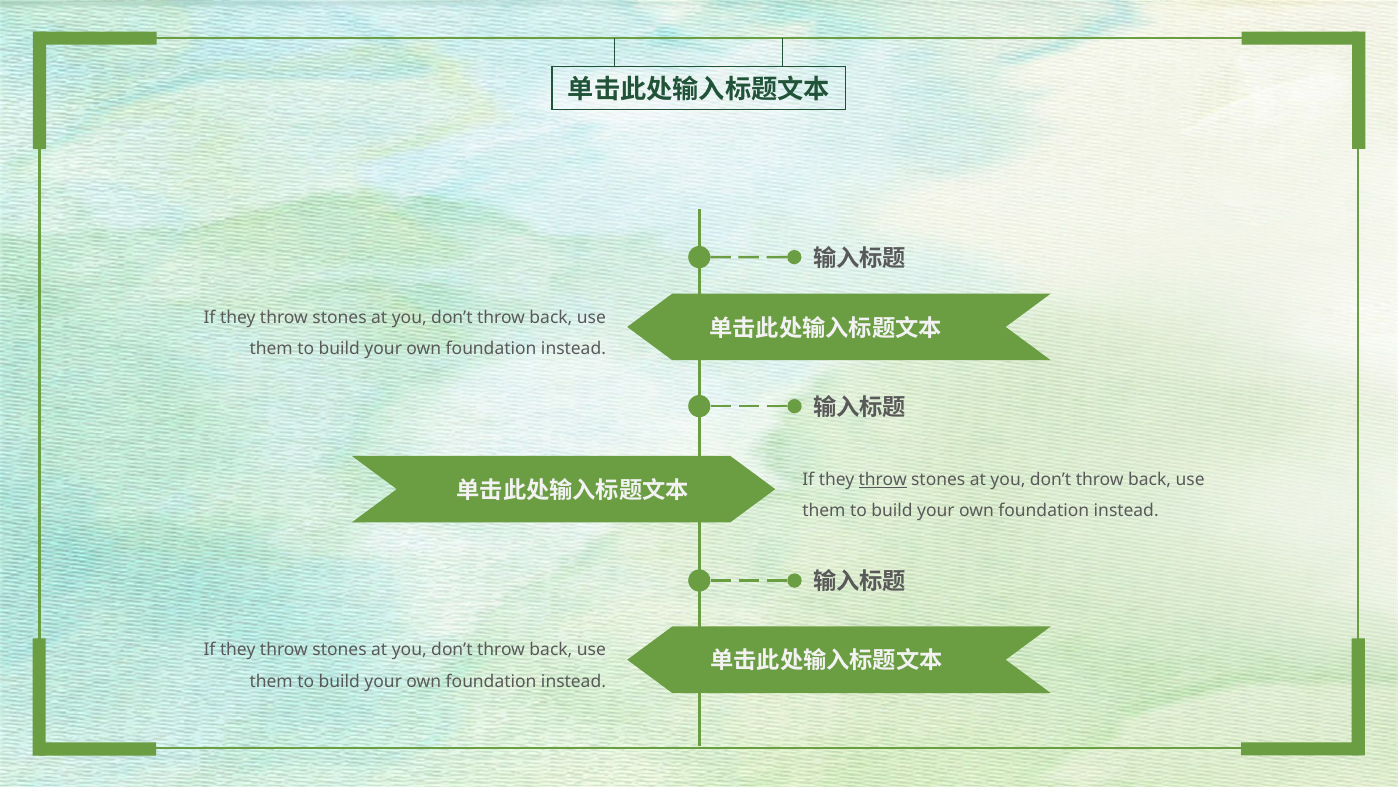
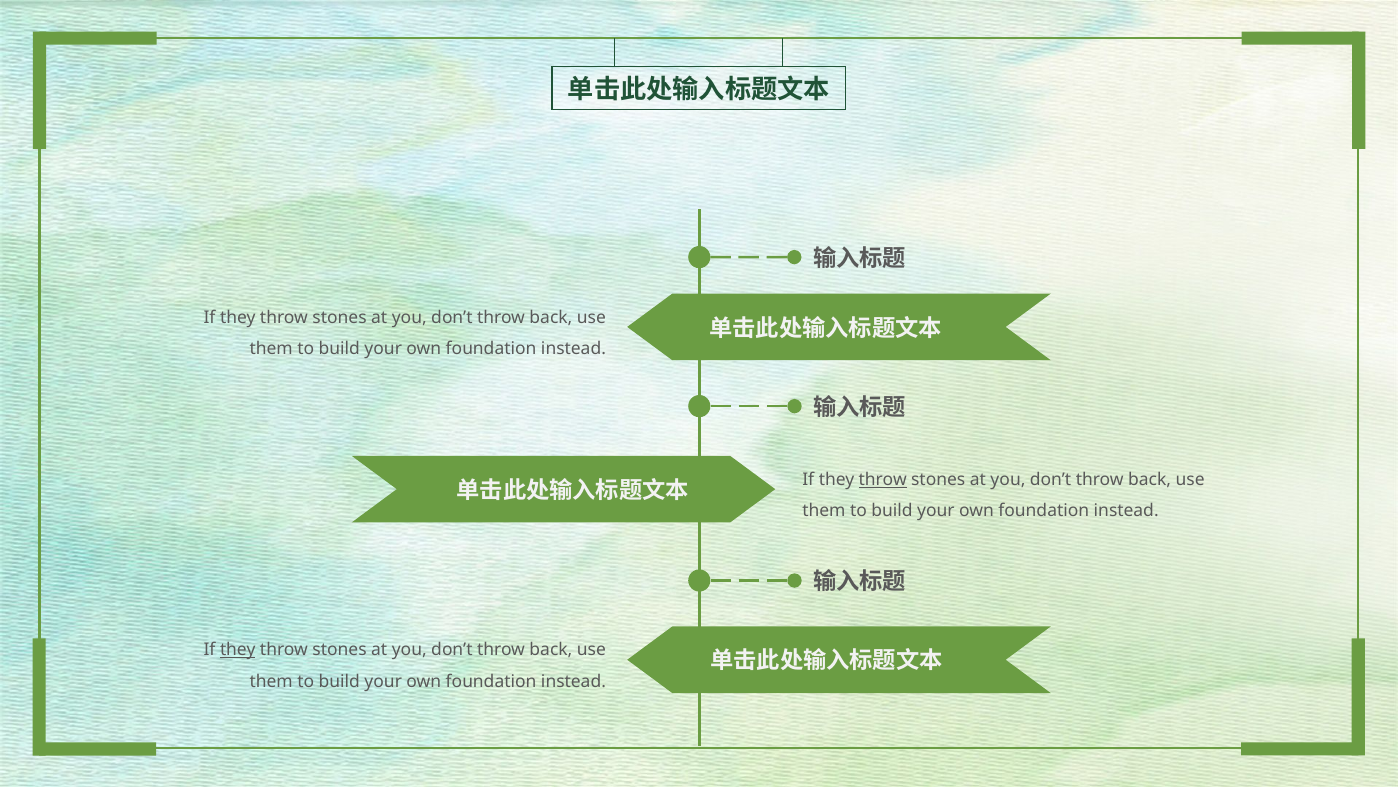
they underline: none -> present (238, 650)
